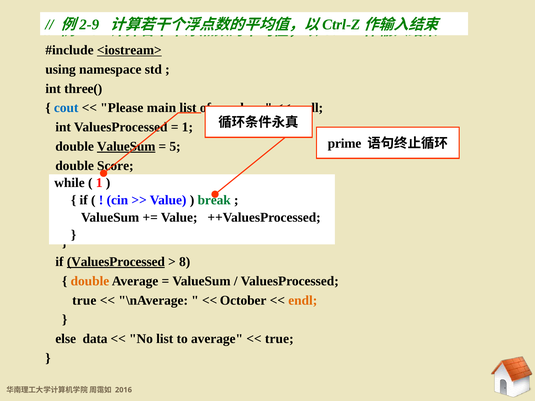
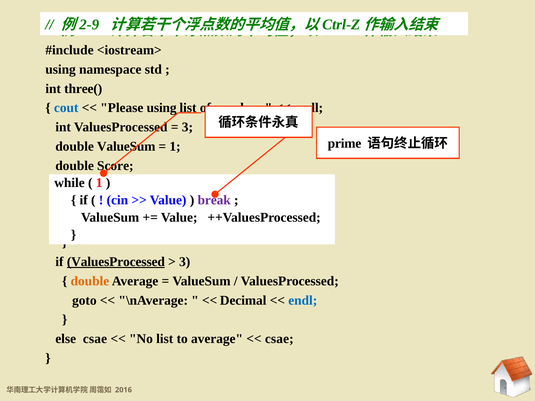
<iostream> underline: present -> none (129, 50)
Please main: main -> using (162, 108)
1: 1 -> 3 (187, 127)
ValueSum underline: present -> none (126, 146)
5: 5 -> 1 (175, 146)
break colour: green -> purple (214, 200)
8: 8 -> 3 (185, 262)
true: true -> goto (84, 300)
October: October -> Decimal (243, 300)
endl colour: orange -> blue (303, 300)
else data: data -> csae (95, 339)
true: true -> csae (279, 339)
